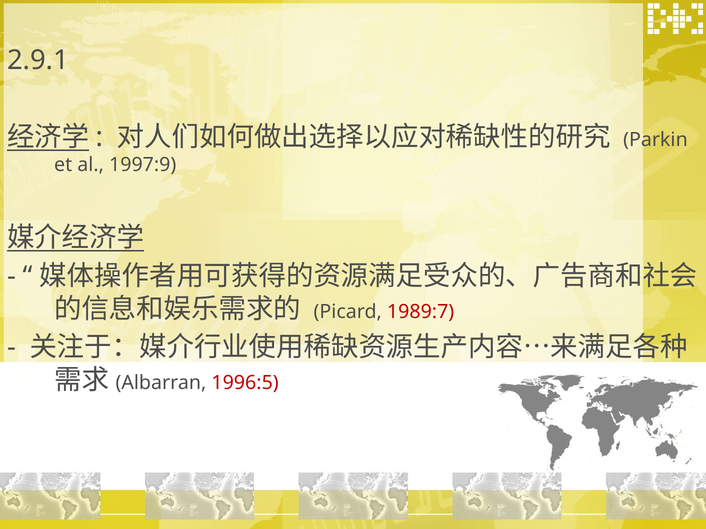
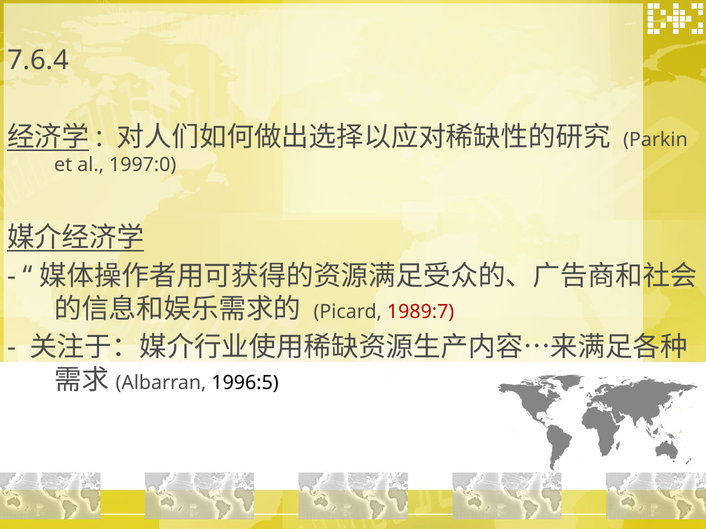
2.9.1: 2.9.1 -> 7.6.4 (38, 60)
1997:9: 1997:9 -> 1997:0 (143, 165)
1996:5 colour: red -> black (245, 383)
